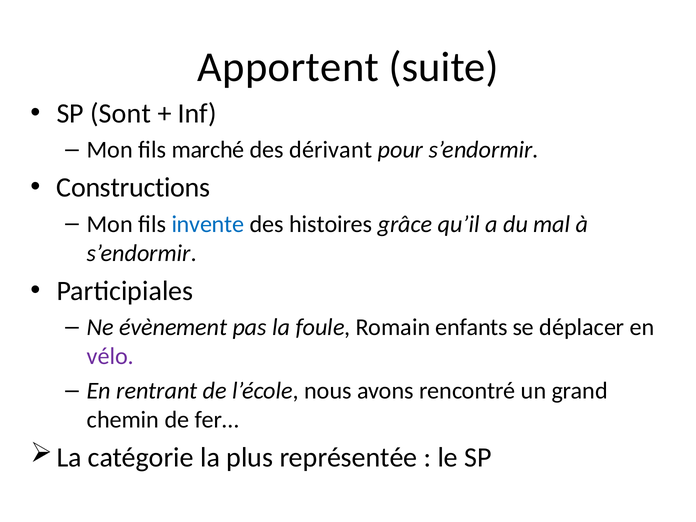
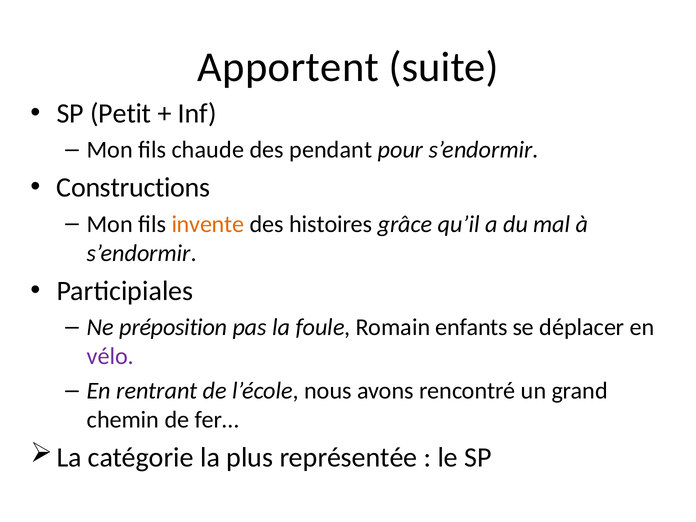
Sont: Sont -> Petit (121, 113)
marché: marché -> chaude (208, 150)
dérivant: dérivant -> pendant (331, 150)
invente colour: blue -> orange (208, 224)
évènement: évènement -> préposition (173, 327)
